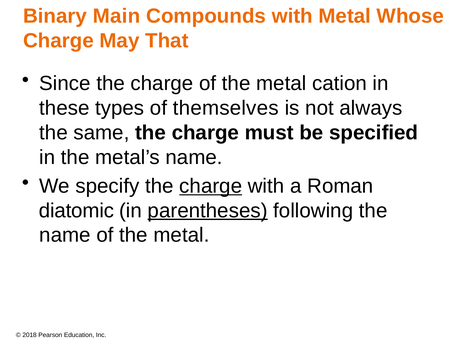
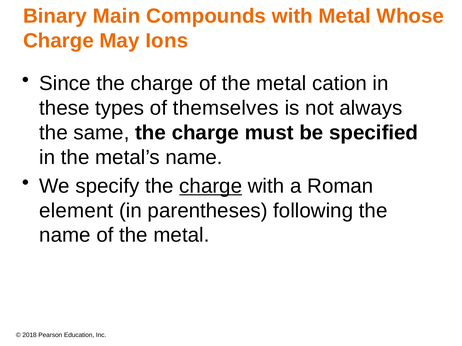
That: That -> Ions (167, 41)
diatomic: diatomic -> element (76, 211)
parentheses underline: present -> none (208, 211)
